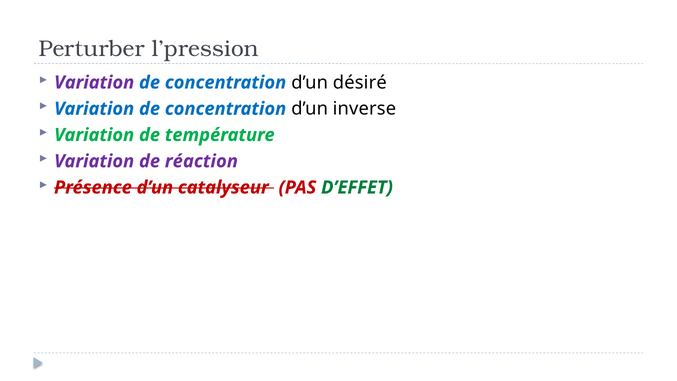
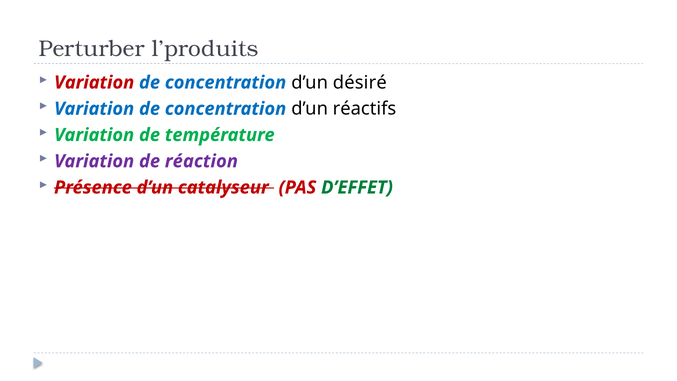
l’pression: l’pression -> l’produits (205, 49)
Variation colour: purple -> red (94, 82)
inverse: inverse -> réactifs (364, 109)
